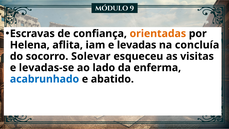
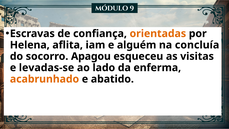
levadas: levadas -> alguém (137, 45)
Solevar: Solevar -> Apagou (91, 56)
acabrunhado colour: blue -> orange (44, 79)
